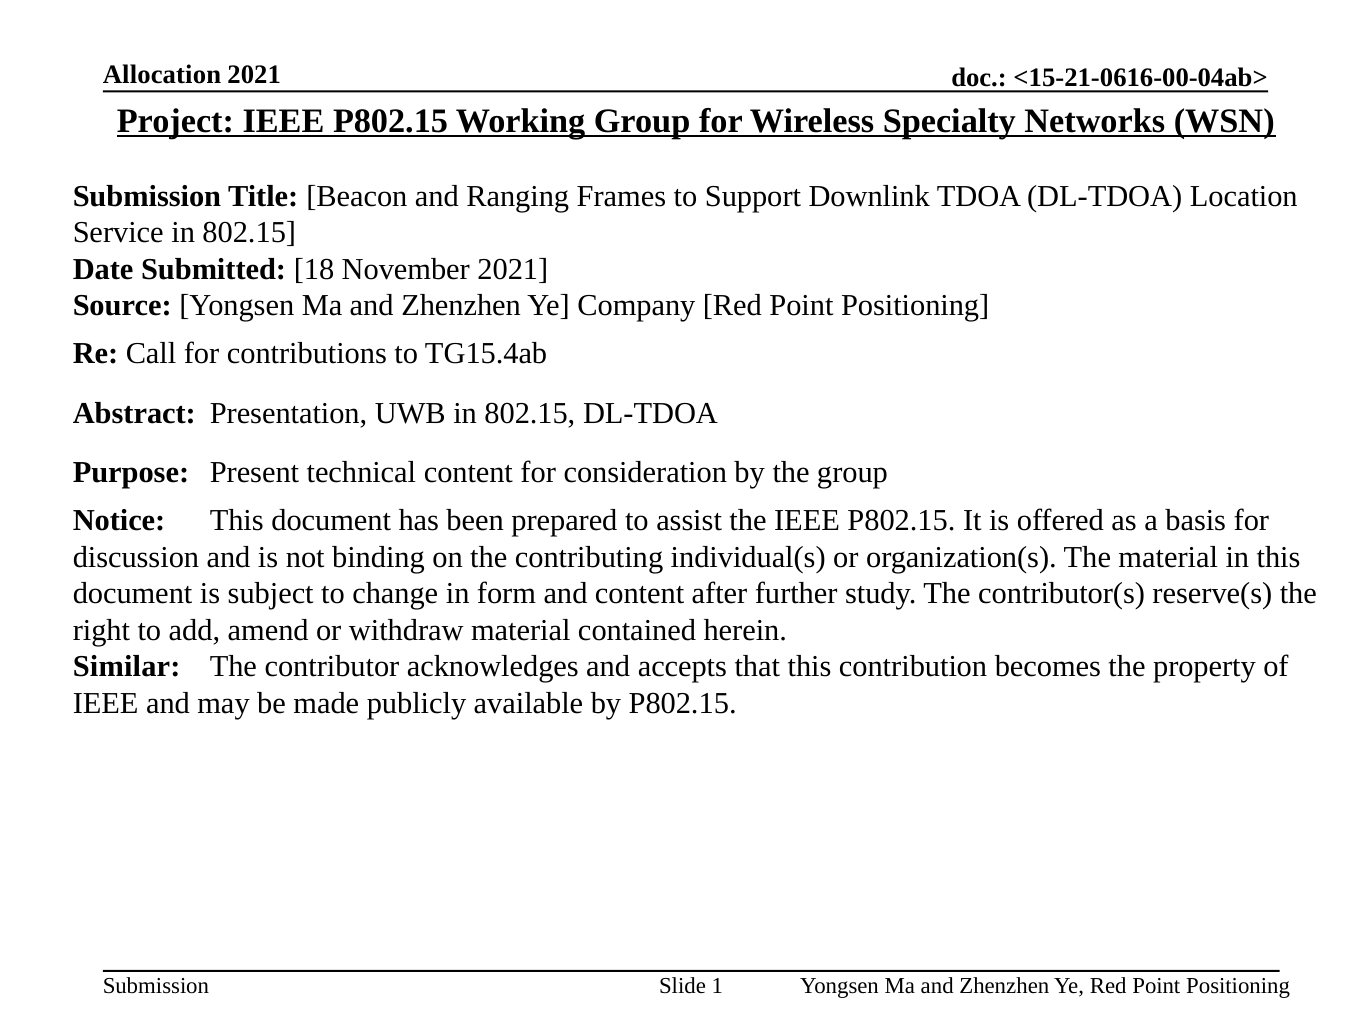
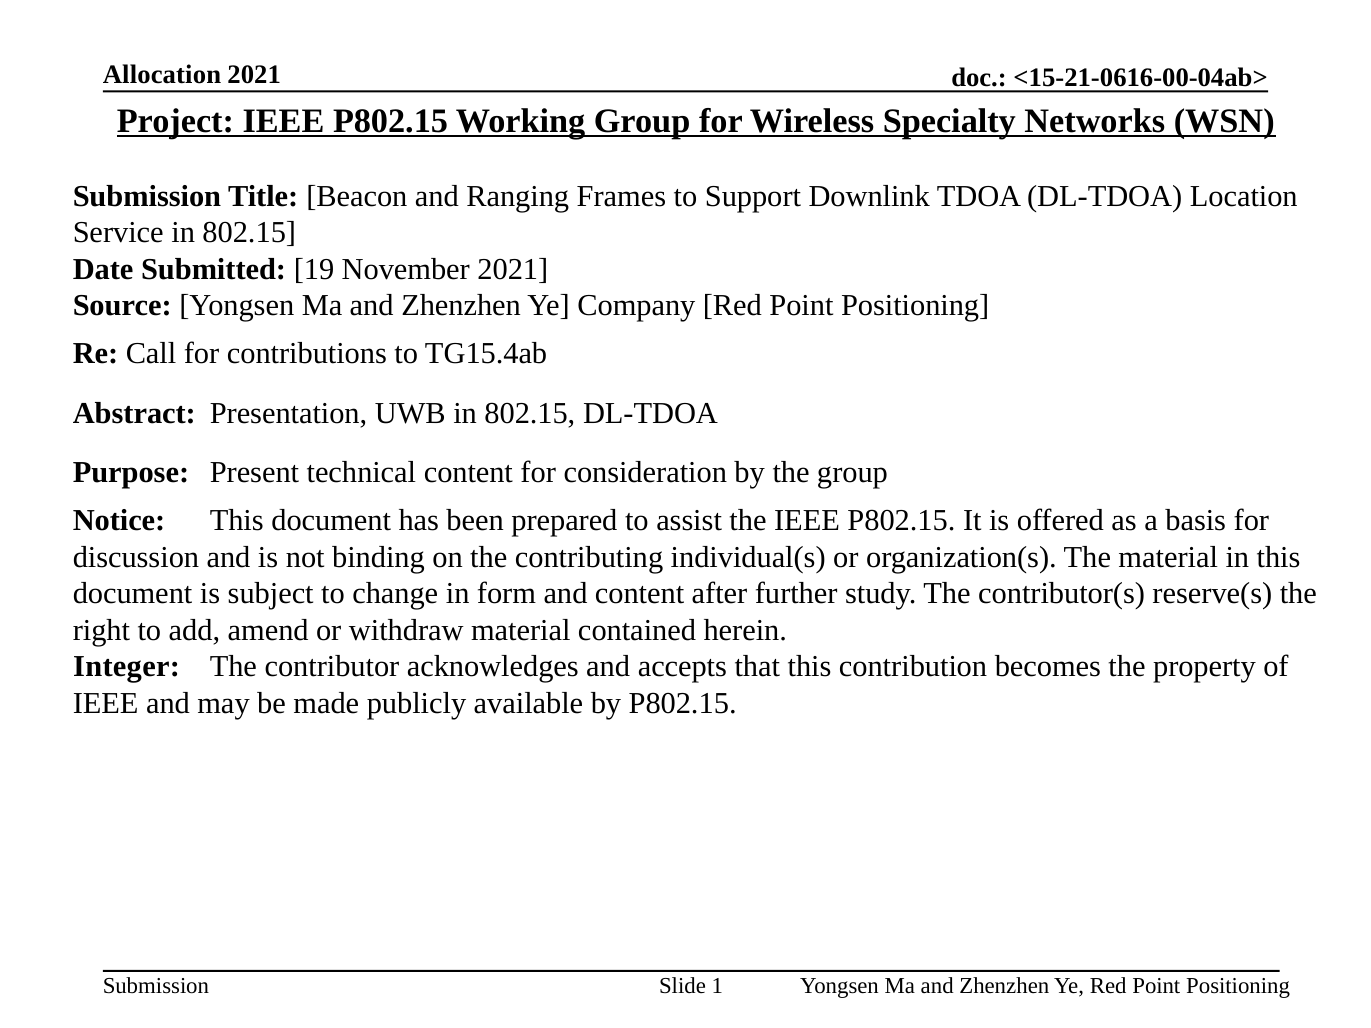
18: 18 -> 19 (314, 269)
Similar: Similar -> Integer (127, 667)
